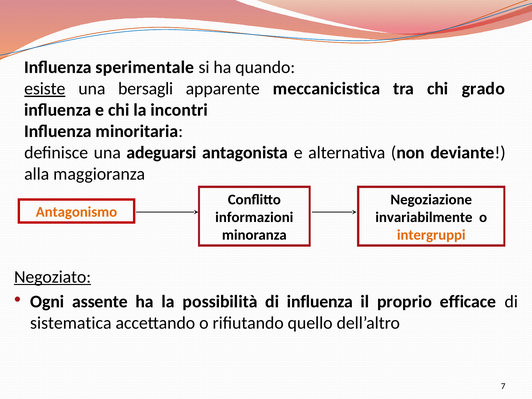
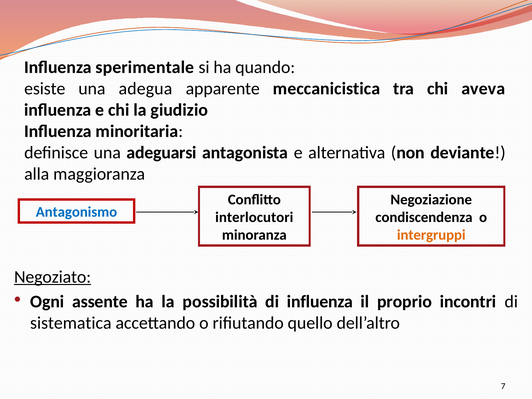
esiste underline: present -> none (45, 89)
bersagli: bersagli -> adegua (145, 89)
grado: grado -> aveva (483, 89)
incontri: incontri -> giudizio (179, 110)
Antagonismo colour: orange -> blue (76, 212)
informazioni: informazioni -> interlocutori (254, 217)
invariabilmente: invariabilmente -> condiscendenza (424, 217)
efficace: efficace -> incontri (468, 302)
